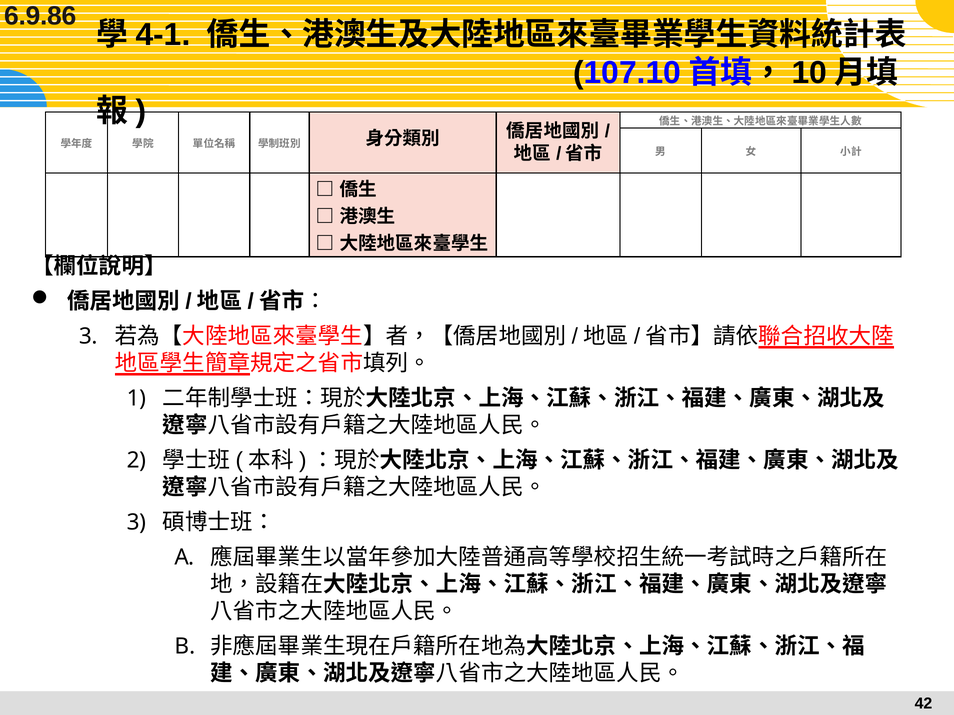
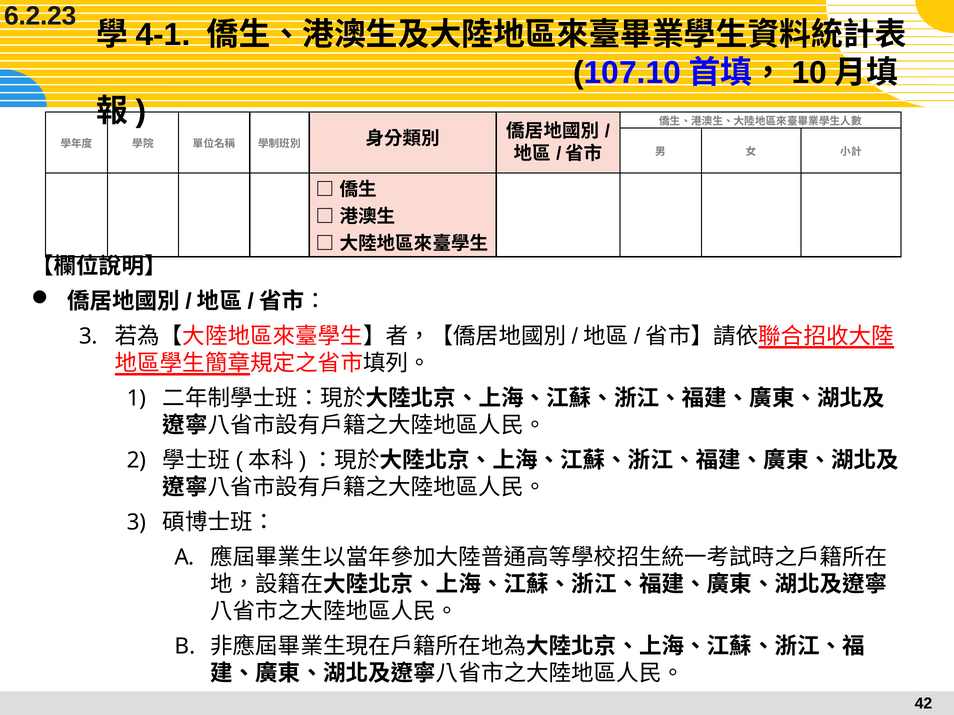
6.9.86: 6.9.86 -> 6.2.23 (40, 16)
